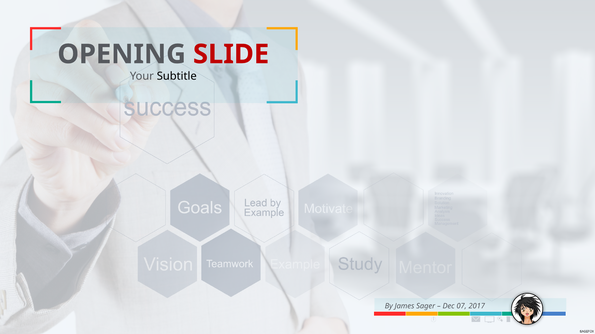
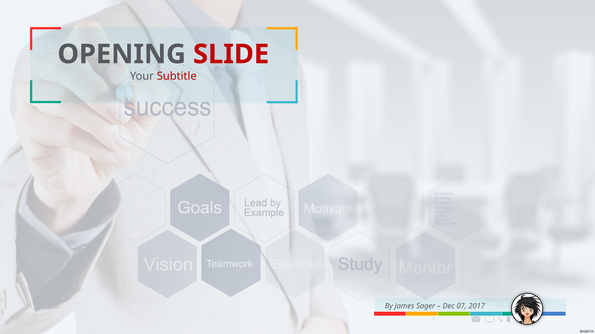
Subtitle colour: black -> red (177, 76)
